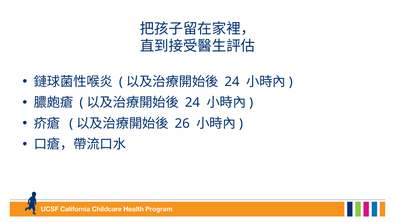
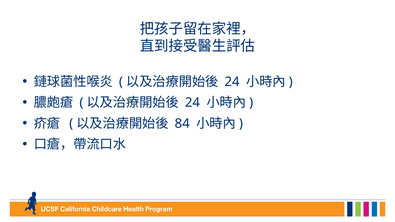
26: 26 -> 84 (182, 124)
